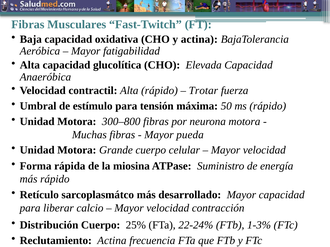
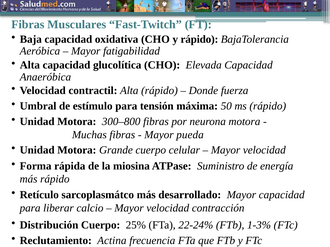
y actina: actina -> rápido (199, 39)
Trotar: Trotar -> Donde (203, 91)
